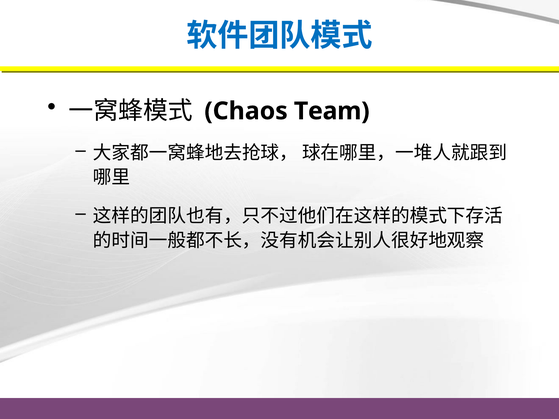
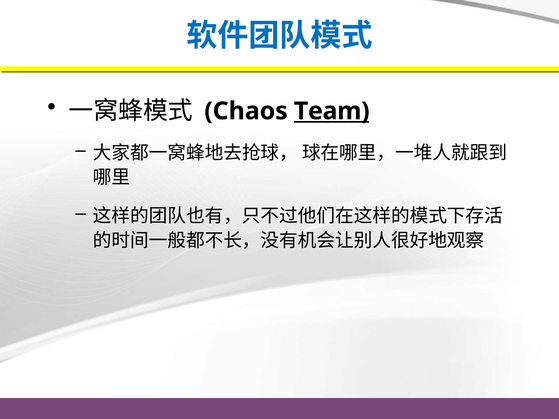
Team underline: none -> present (332, 111)
